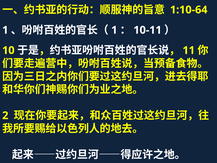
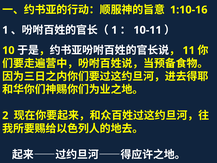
1:10-64: 1:10-64 -> 1:10-16 (189, 10)
